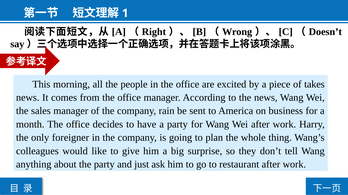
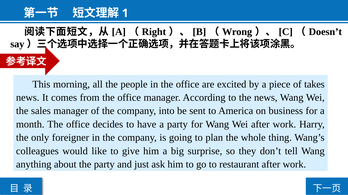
rain: rain -> into (167, 111)
